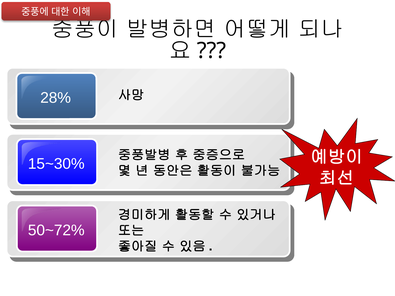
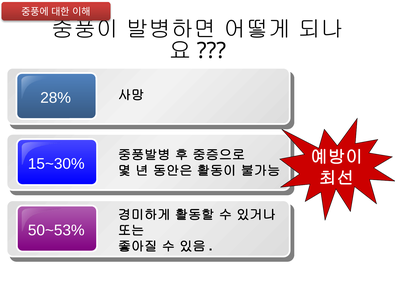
50~72%: 50~72% -> 50~53% (56, 231)
